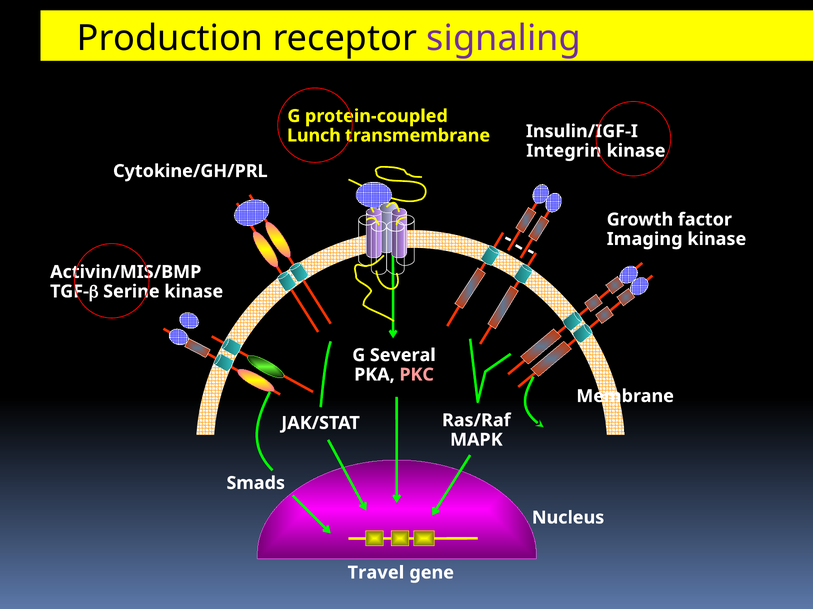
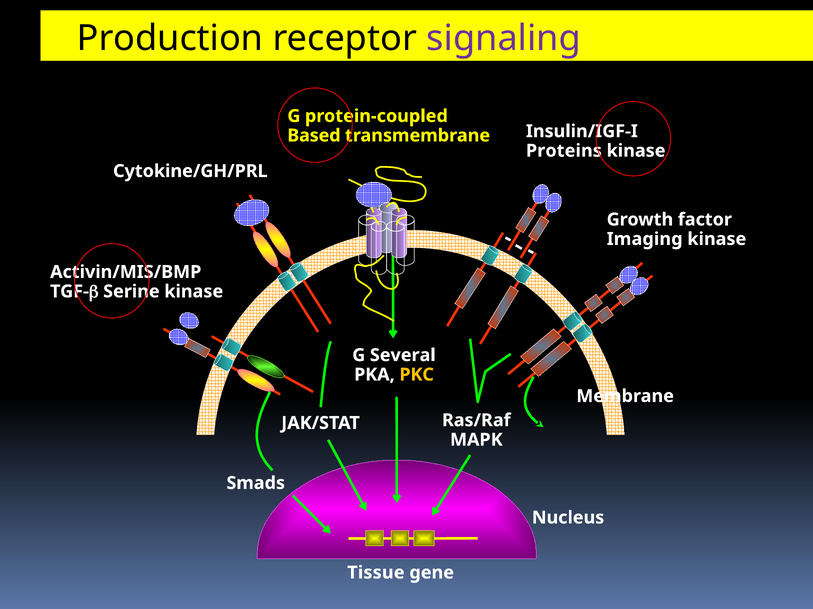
Lunch: Lunch -> Based (314, 136)
Integrin: Integrin -> Proteins (564, 151)
PKC colour: pink -> yellow (417, 375)
Travel: Travel -> Tissue (376, 573)
